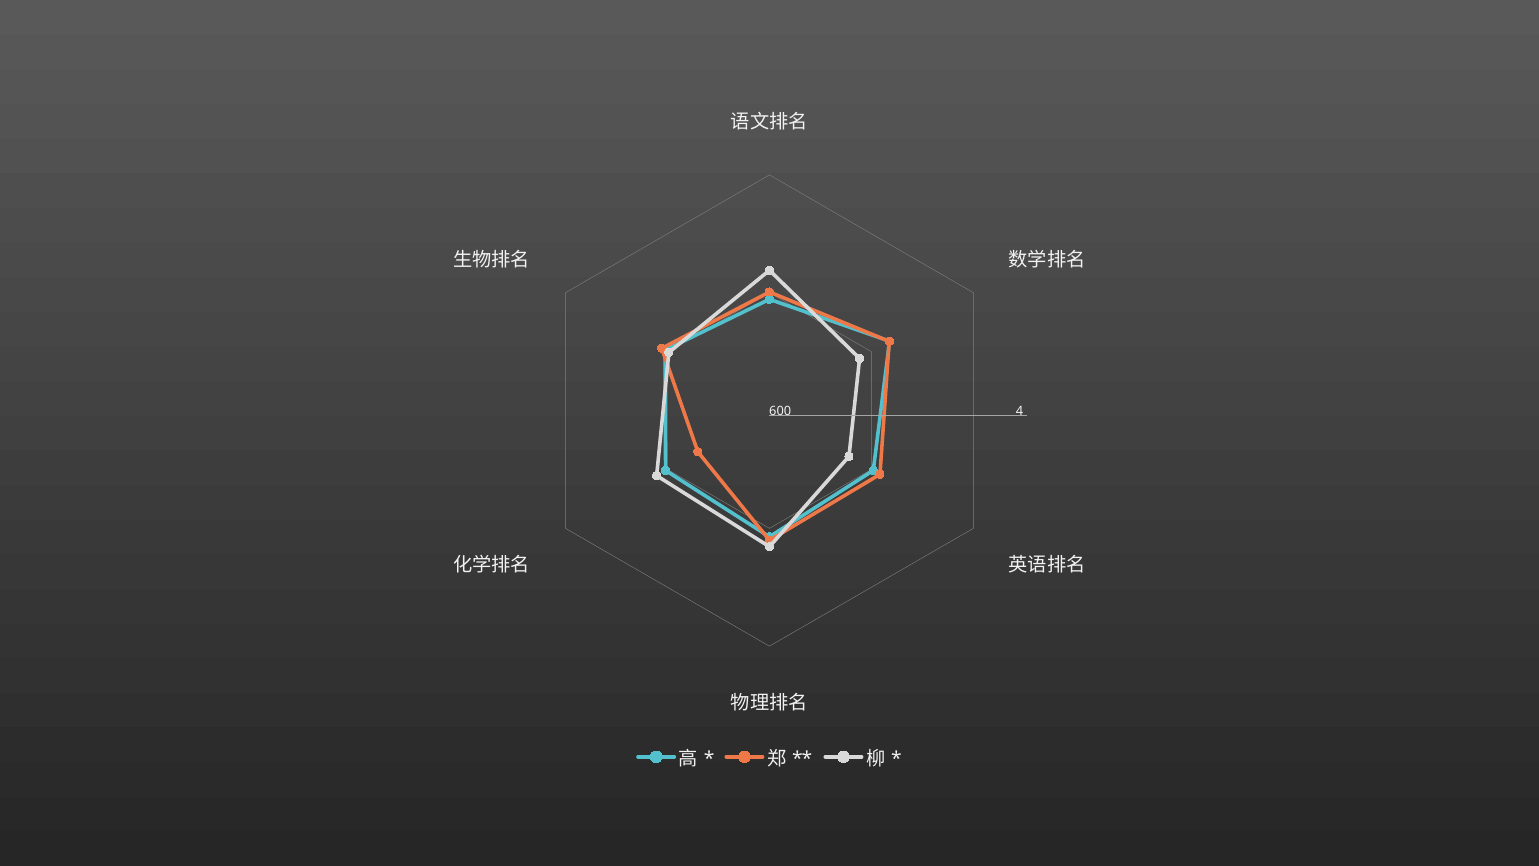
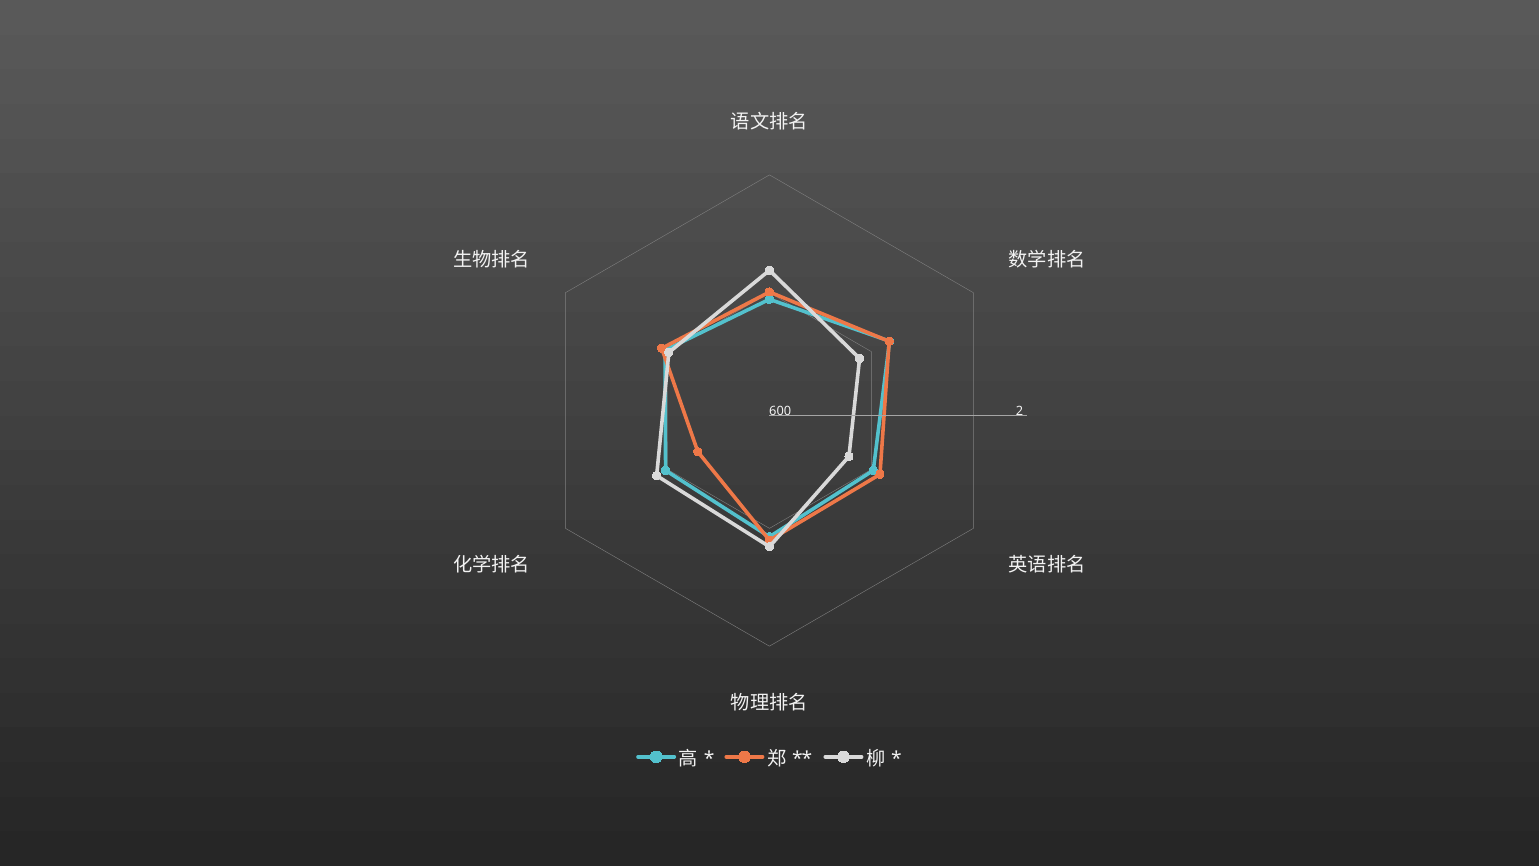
4: 4 -> 2 (1019, 411)
